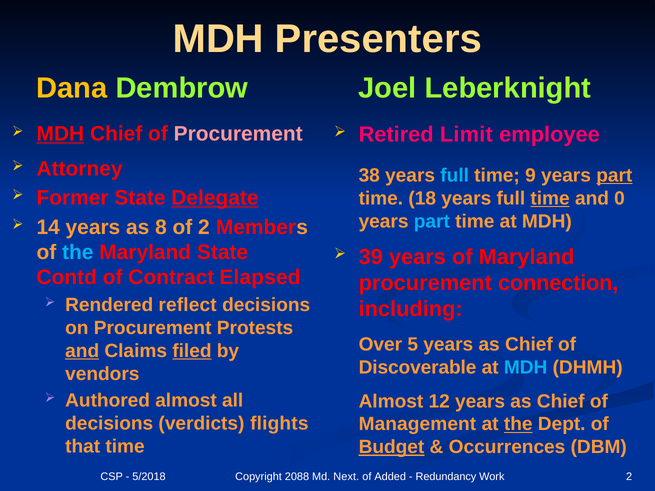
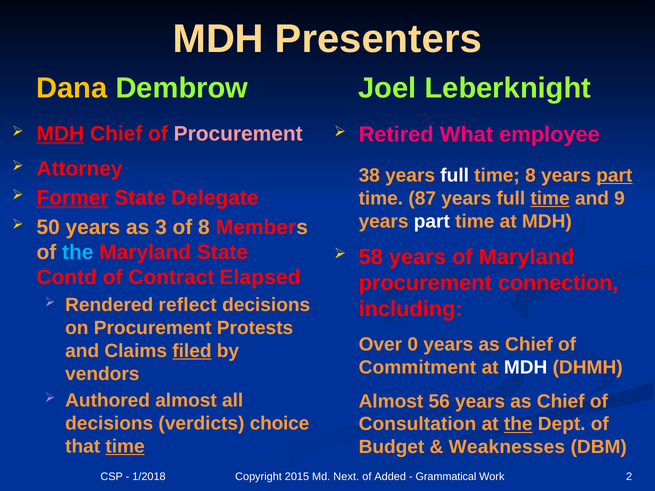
Limit: Limit -> What (466, 135)
full colour: light blue -> white (455, 175)
time 9: 9 -> 8 (530, 175)
18: 18 -> 87 (422, 198)
0: 0 -> 9 (619, 198)
Former underline: none -> present (73, 198)
Delegate underline: present -> none (215, 198)
part colour: light blue -> white (432, 221)
14: 14 -> 50 (48, 227)
8: 8 -> 3 (161, 227)
of 2: 2 -> 8 (204, 227)
39: 39 -> 58 (371, 257)
5: 5 -> 0 (413, 345)
and underline: present -> none (82, 351)
Discoverable: Discoverable -> Commitment (417, 368)
MDH colour: light blue -> white (526, 368)
12: 12 -> 56 (439, 401)
flights: flights -> choice (280, 424)
Management: Management -> Consultation (417, 424)
time underline: none -> present (125, 447)
Budget underline: present -> none (391, 447)
Occurrences: Occurrences -> Weaknesses (507, 447)
5/2018: 5/2018 -> 1/2018 (149, 477)
2088: 2088 -> 2015 (297, 477)
Redundancy: Redundancy -> Grammatical (446, 477)
